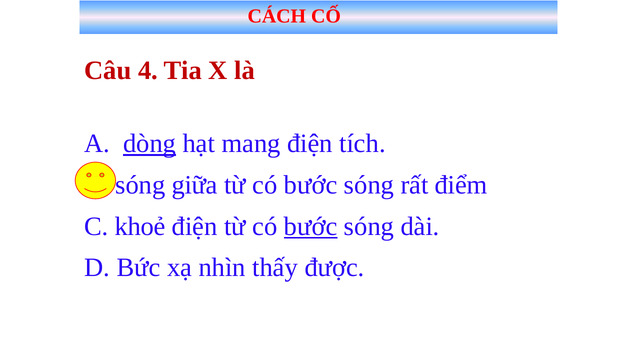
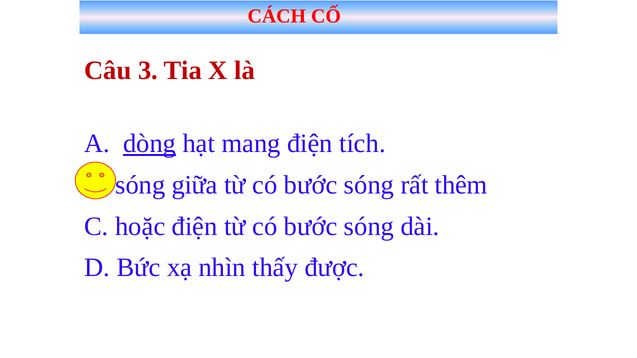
4: 4 -> 3 (148, 70)
điểm: điểm -> thêm (461, 185)
khoẻ: khoẻ -> hoặc (140, 226)
bước underline: present -> none (311, 226)
